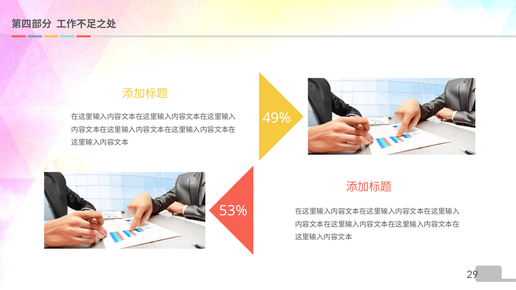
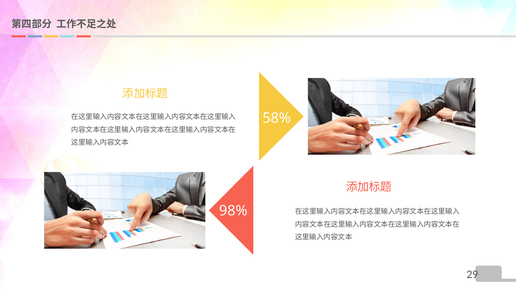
49%: 49% -> 58% (277, 118)
53%: 53% -> 98% (233, 211)
